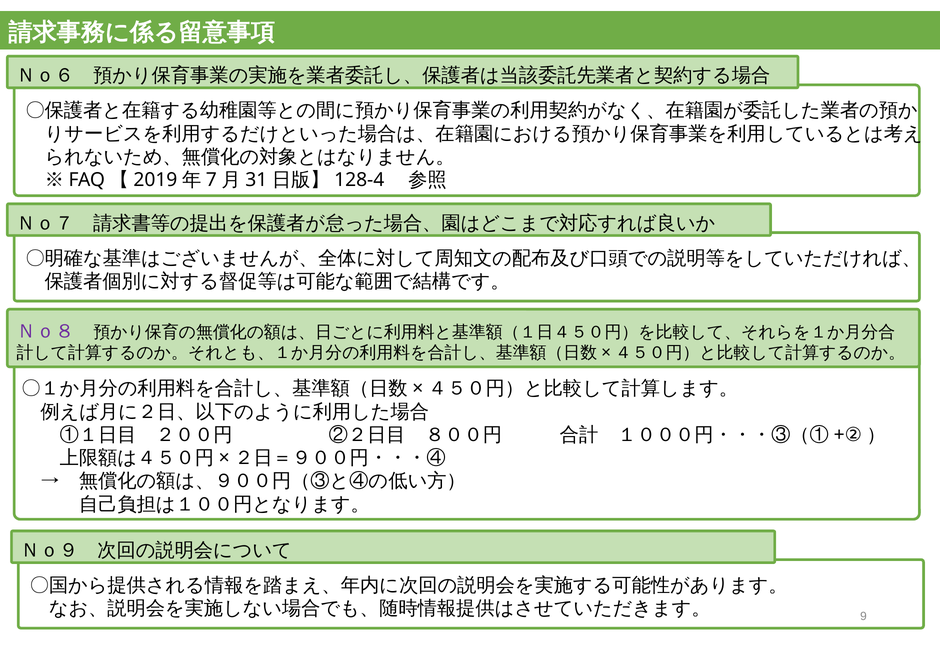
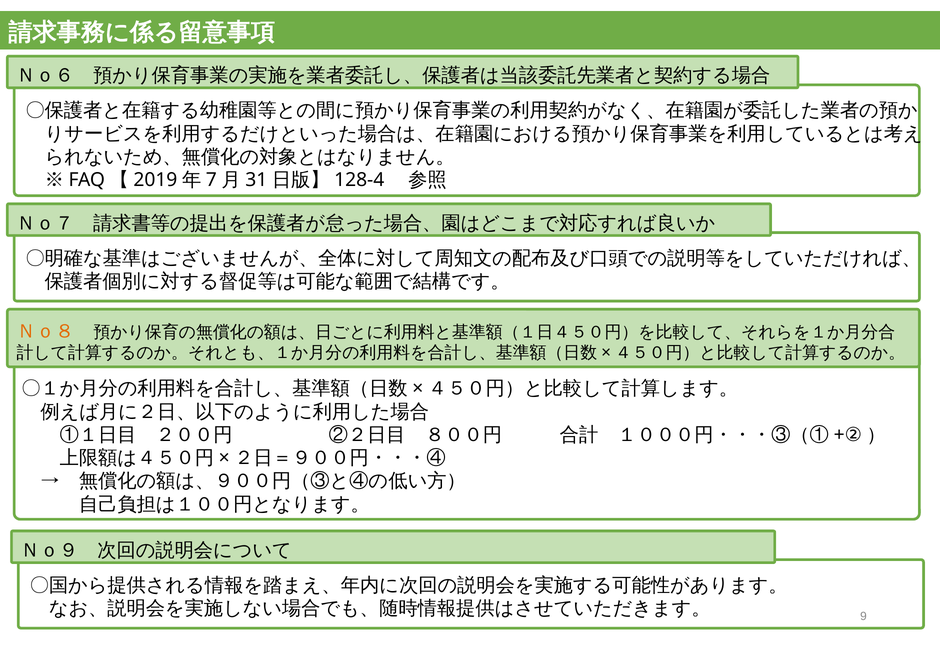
Ｎｏ８ colour: purple -> orange (45, 331)
